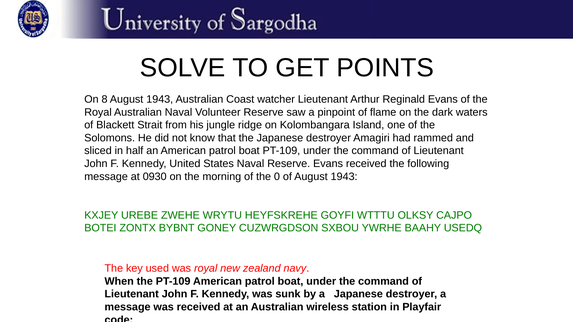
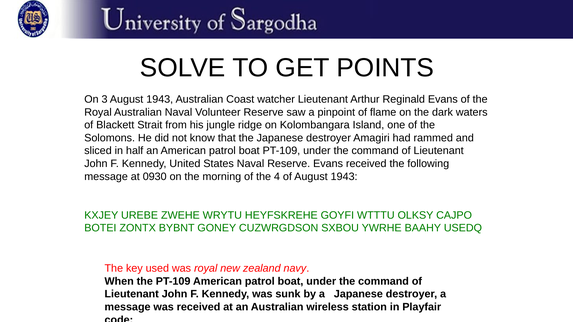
8: 8 -> 3 (105, 99)
0: 0 -> 4 (277, 177)
